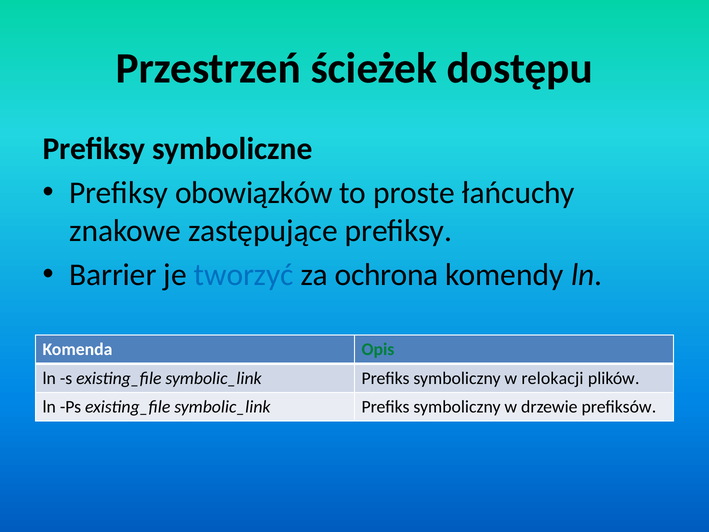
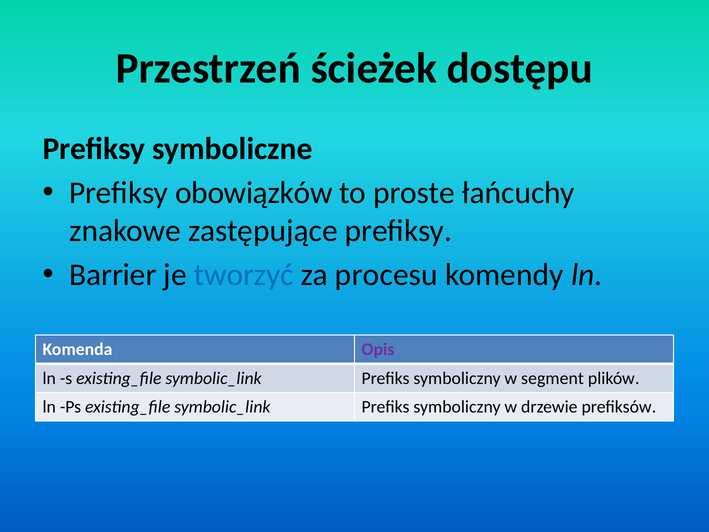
ochrona: ochrona -> procesu (386, 275)
Opis colour: green -> purple (378, 349)
relokacji: relokacji -> segment (552, 378)
